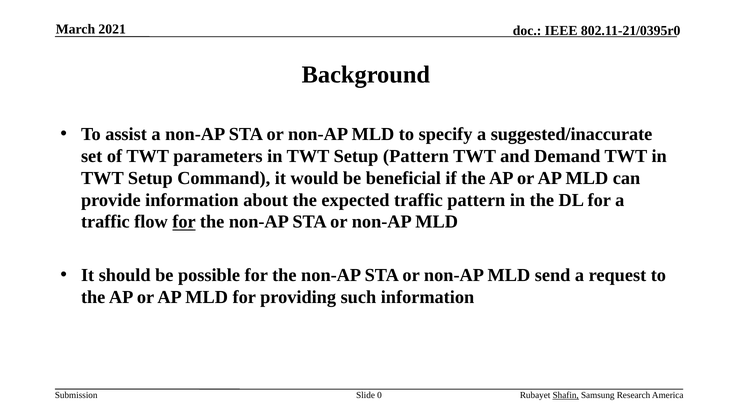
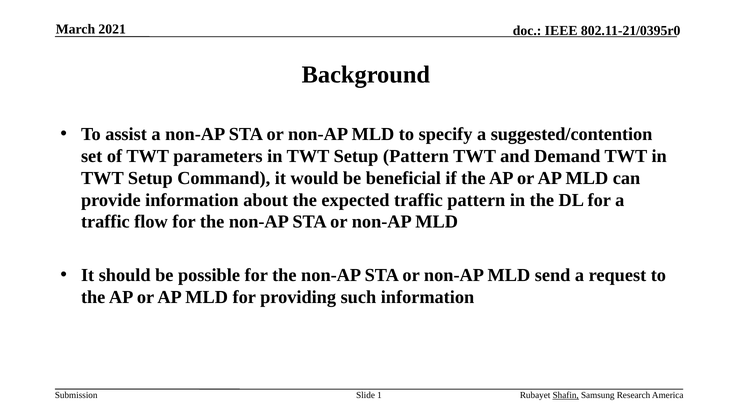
suggested/inaccurate: suggested/inaccurate -> suggested/contention (572, 134)
for underline: present -> none (184, 222)
0: 0 -> 1 (380, 395)
